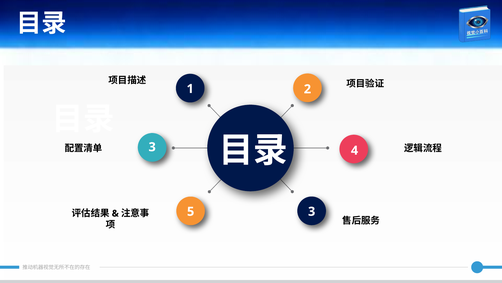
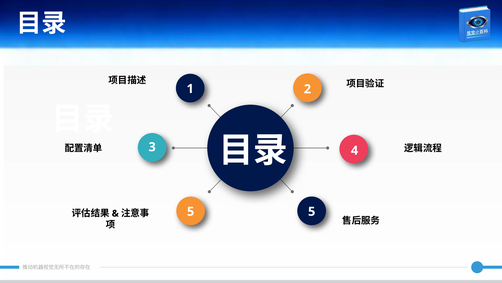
5 3: 3 -> 5 (312, 211)
